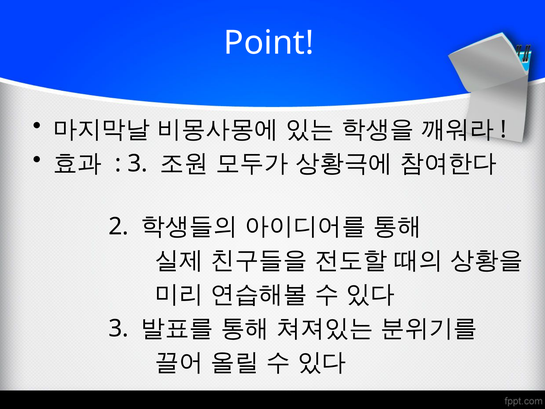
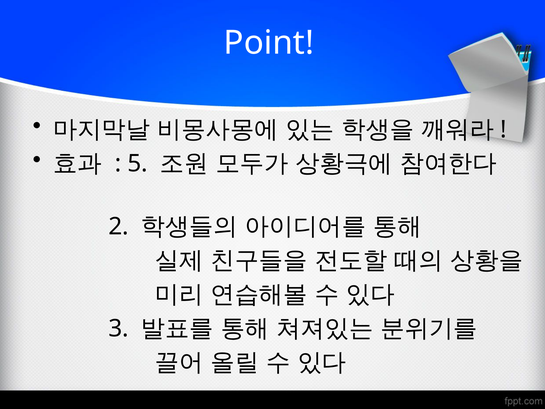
3: 3 -> 5 (138, 163)
